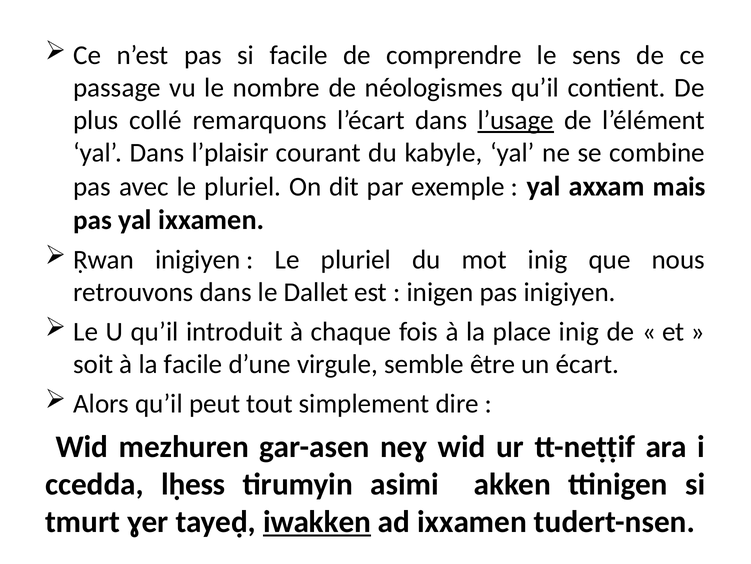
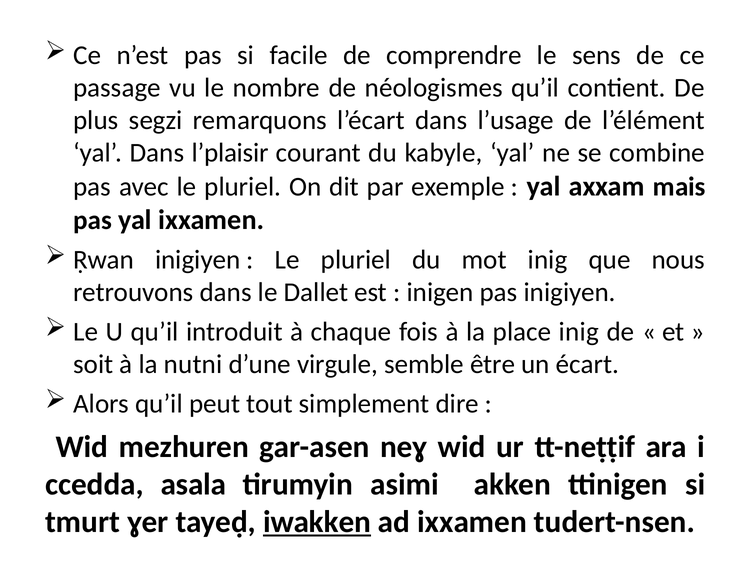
collé: collé -> segzi (156, 120)
l’usage underline: present -> none (516, 120)
la facile: facile -> nutni (193, 364)
lḥess: lḥess -> asala (193, 484)
